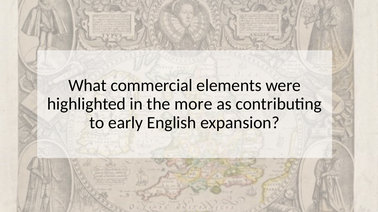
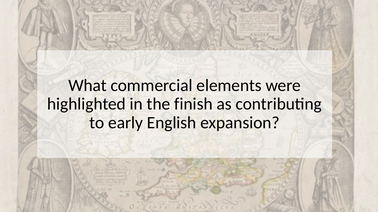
more: more -> finish (193, 104)
